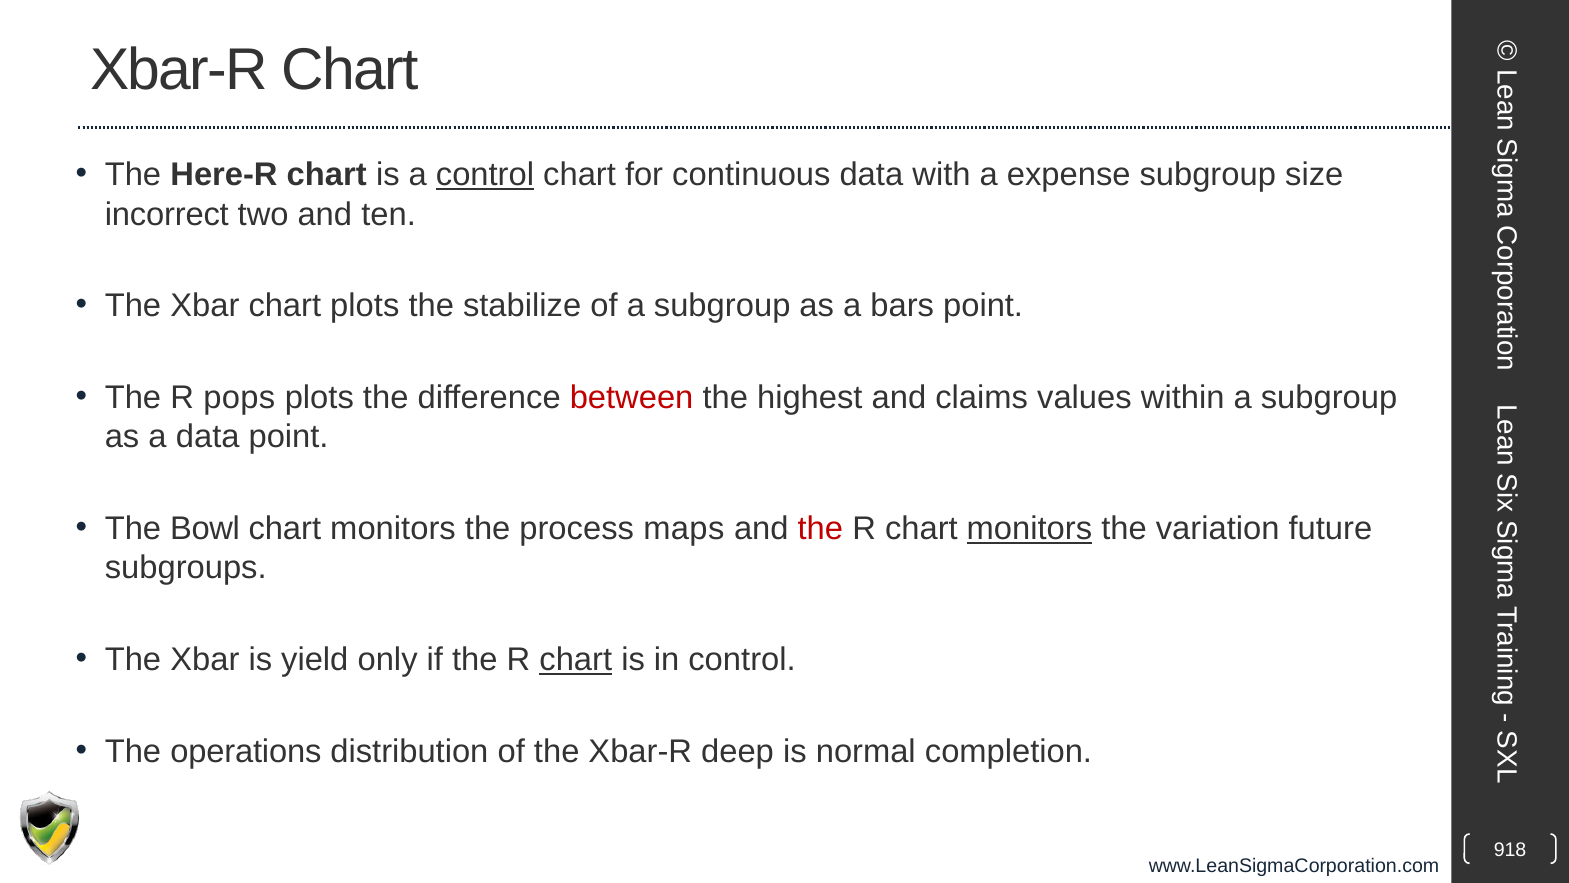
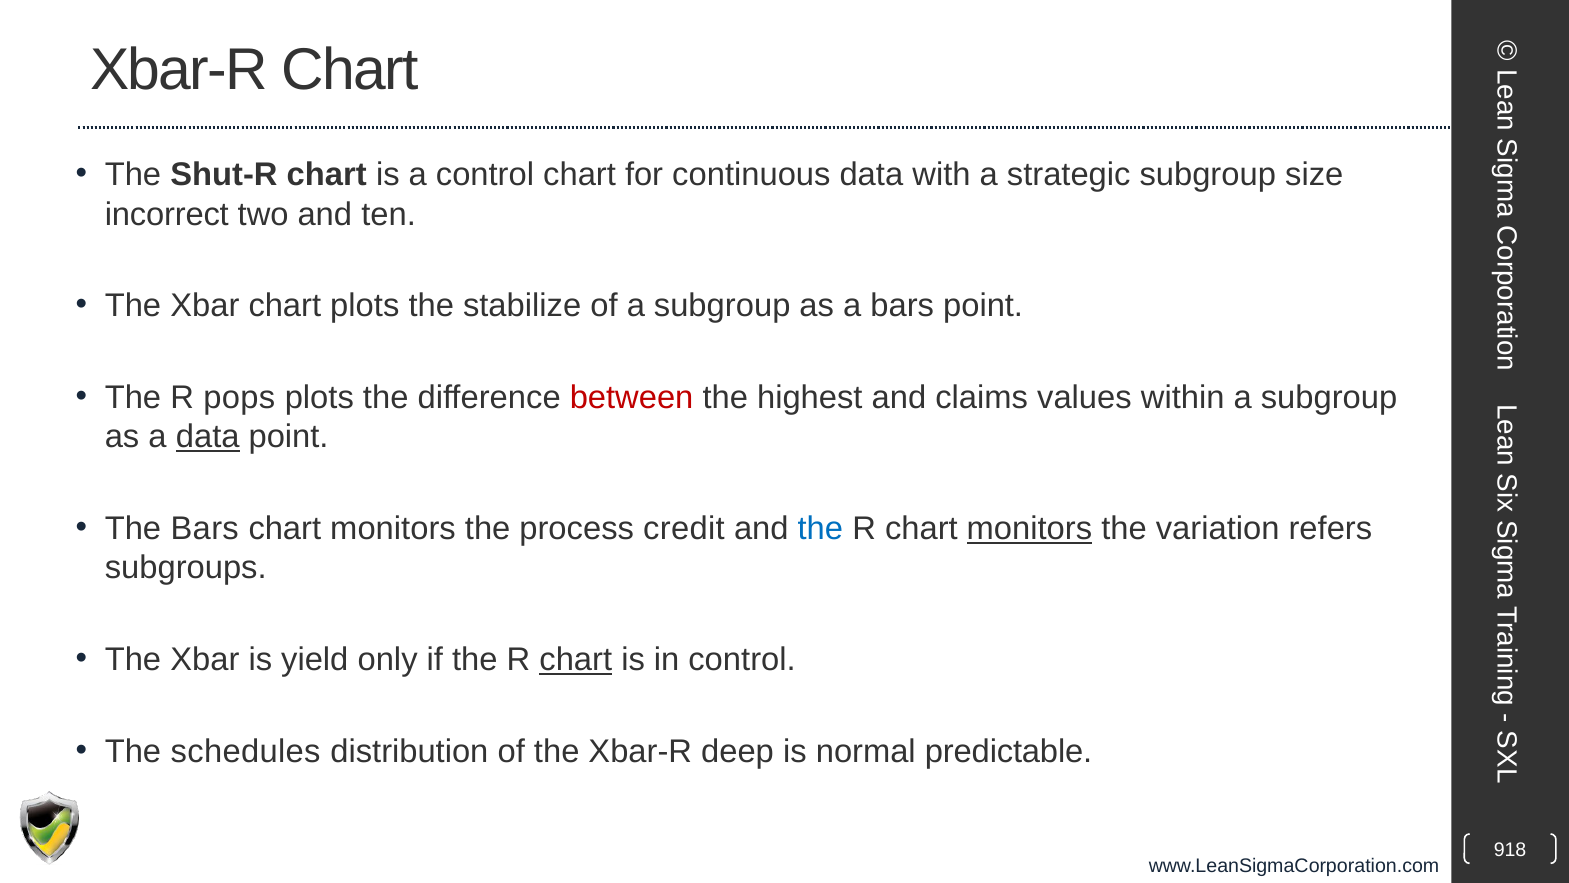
Here-R: Here-R -> Shut-R (224, 175)
control underline: present -> none (485, 175)
expense: expense -> strategic (1069, 175)
data underline: none -> present (208, 437)
The Bowl: Bowl -> Bars (205, 528)
maps: maps -> credit (684, 528)
the colour: red -> blue (820, 528)
future: future -> refers (1330, 528)
operations: operations -> schedules (246, 751)
completion: completion -> predictable (1009, 751)
